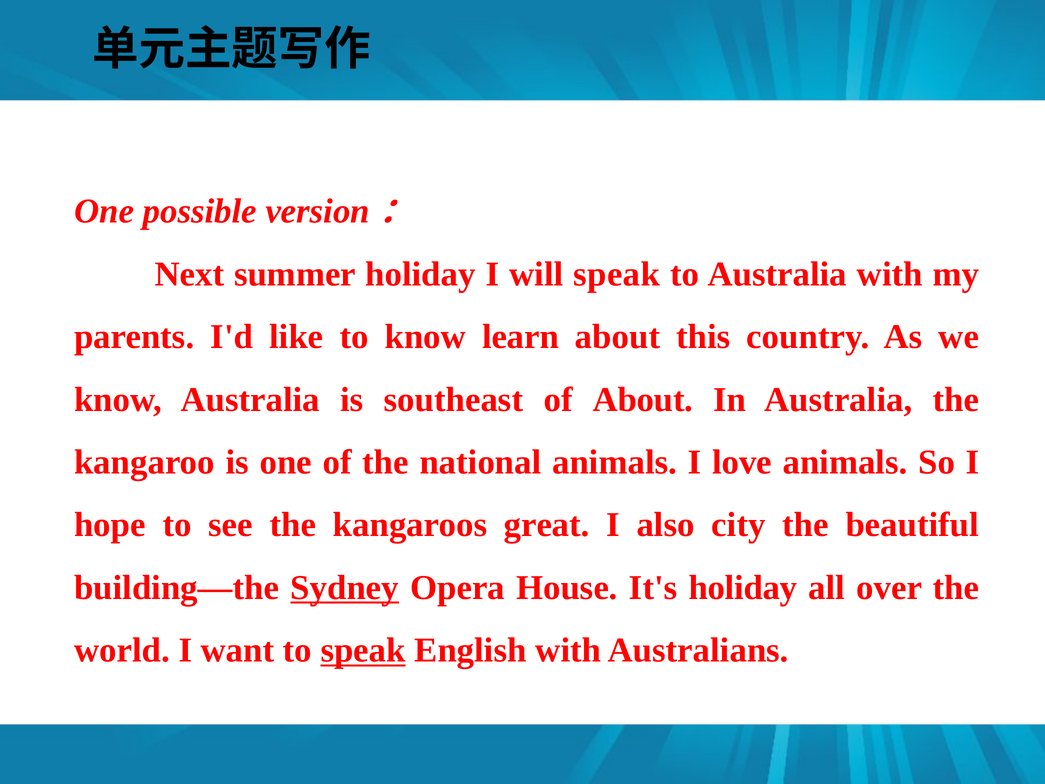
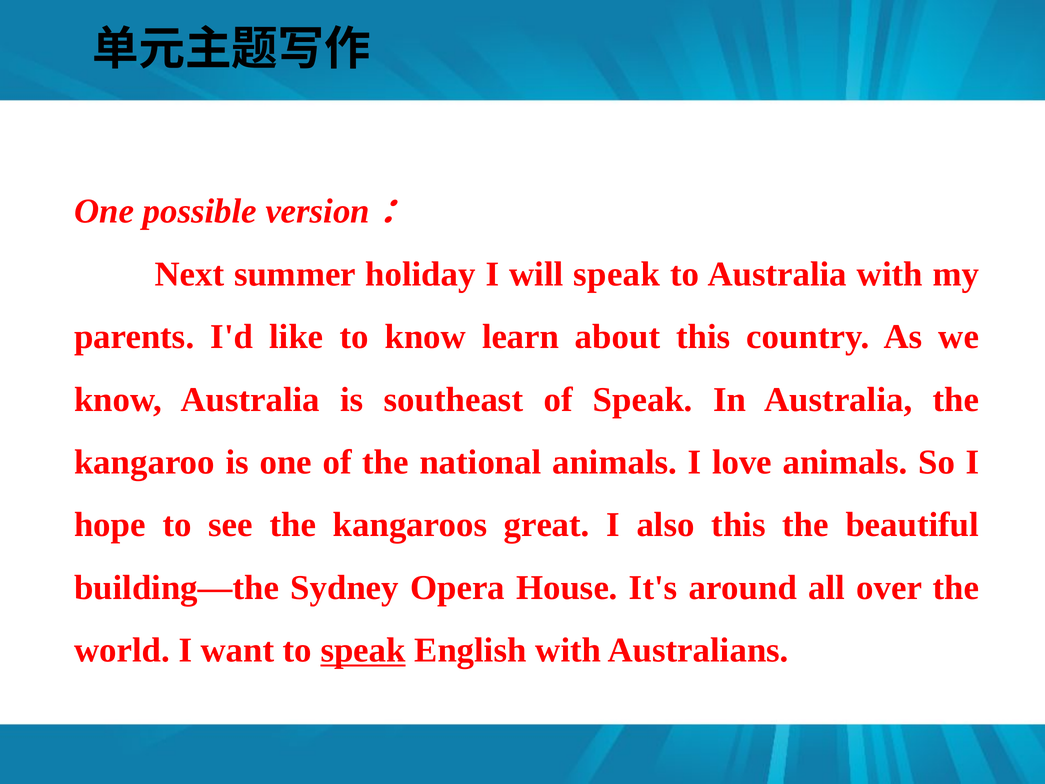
of About: About -> Speak (643, 399)
also city: city -> this (739, 525)
Sydney underline: present -> none (345, 587)
It's holiday: holiday -> around (743, 587)
